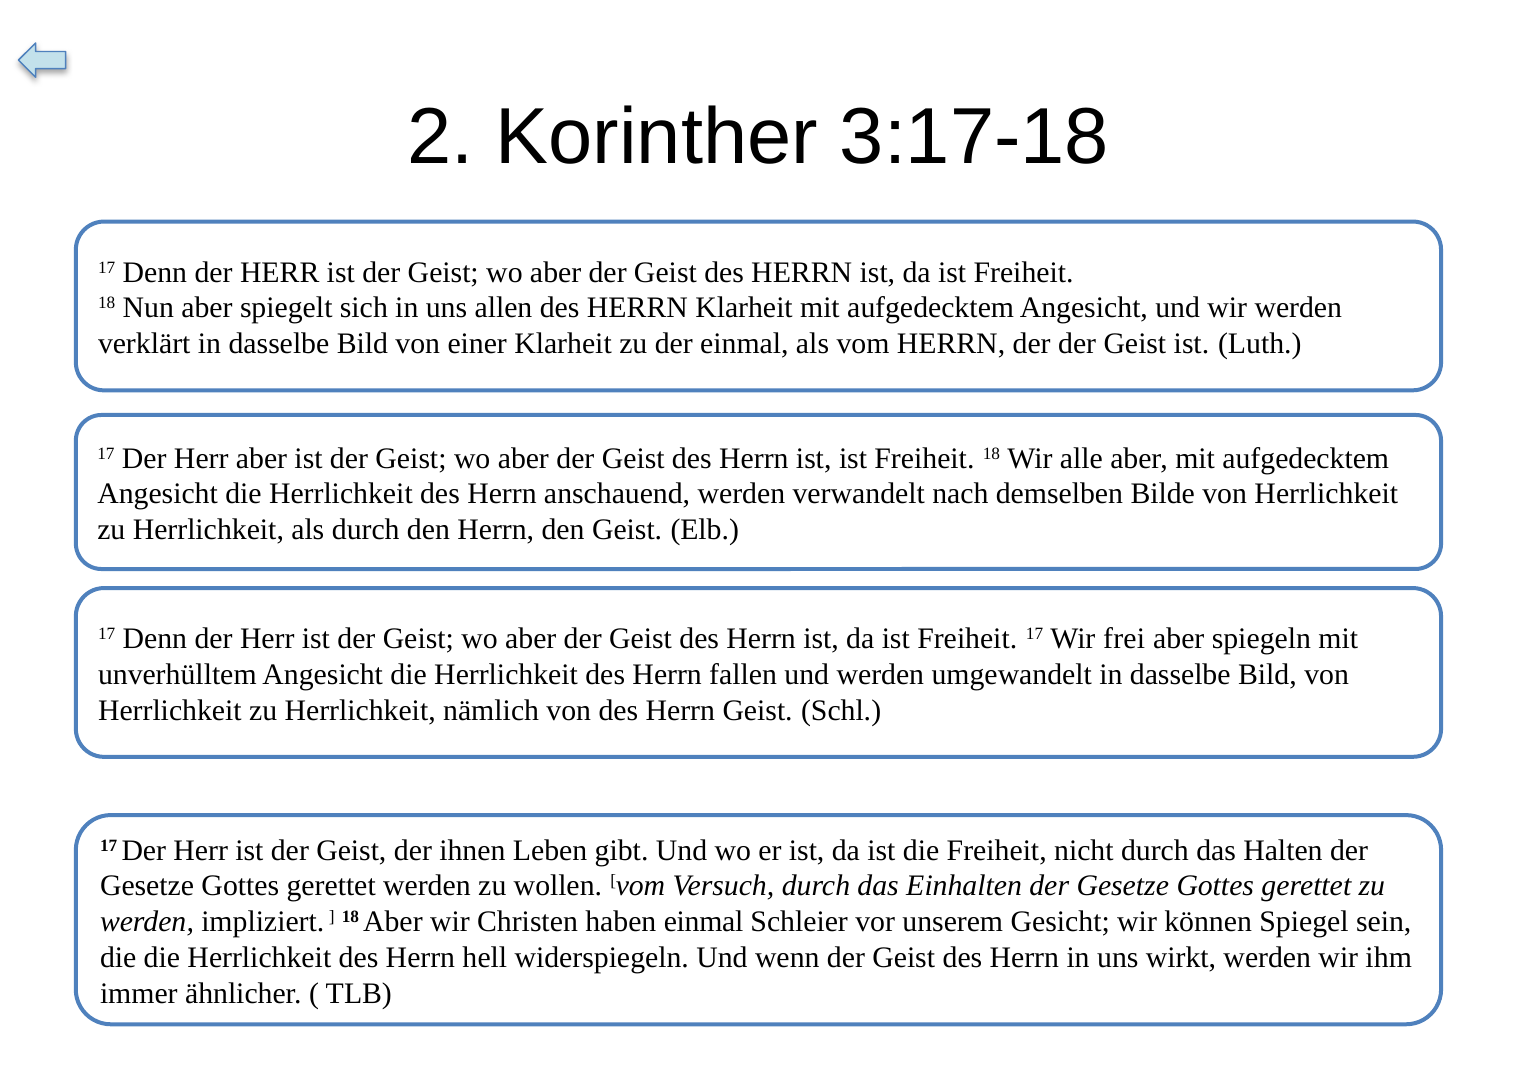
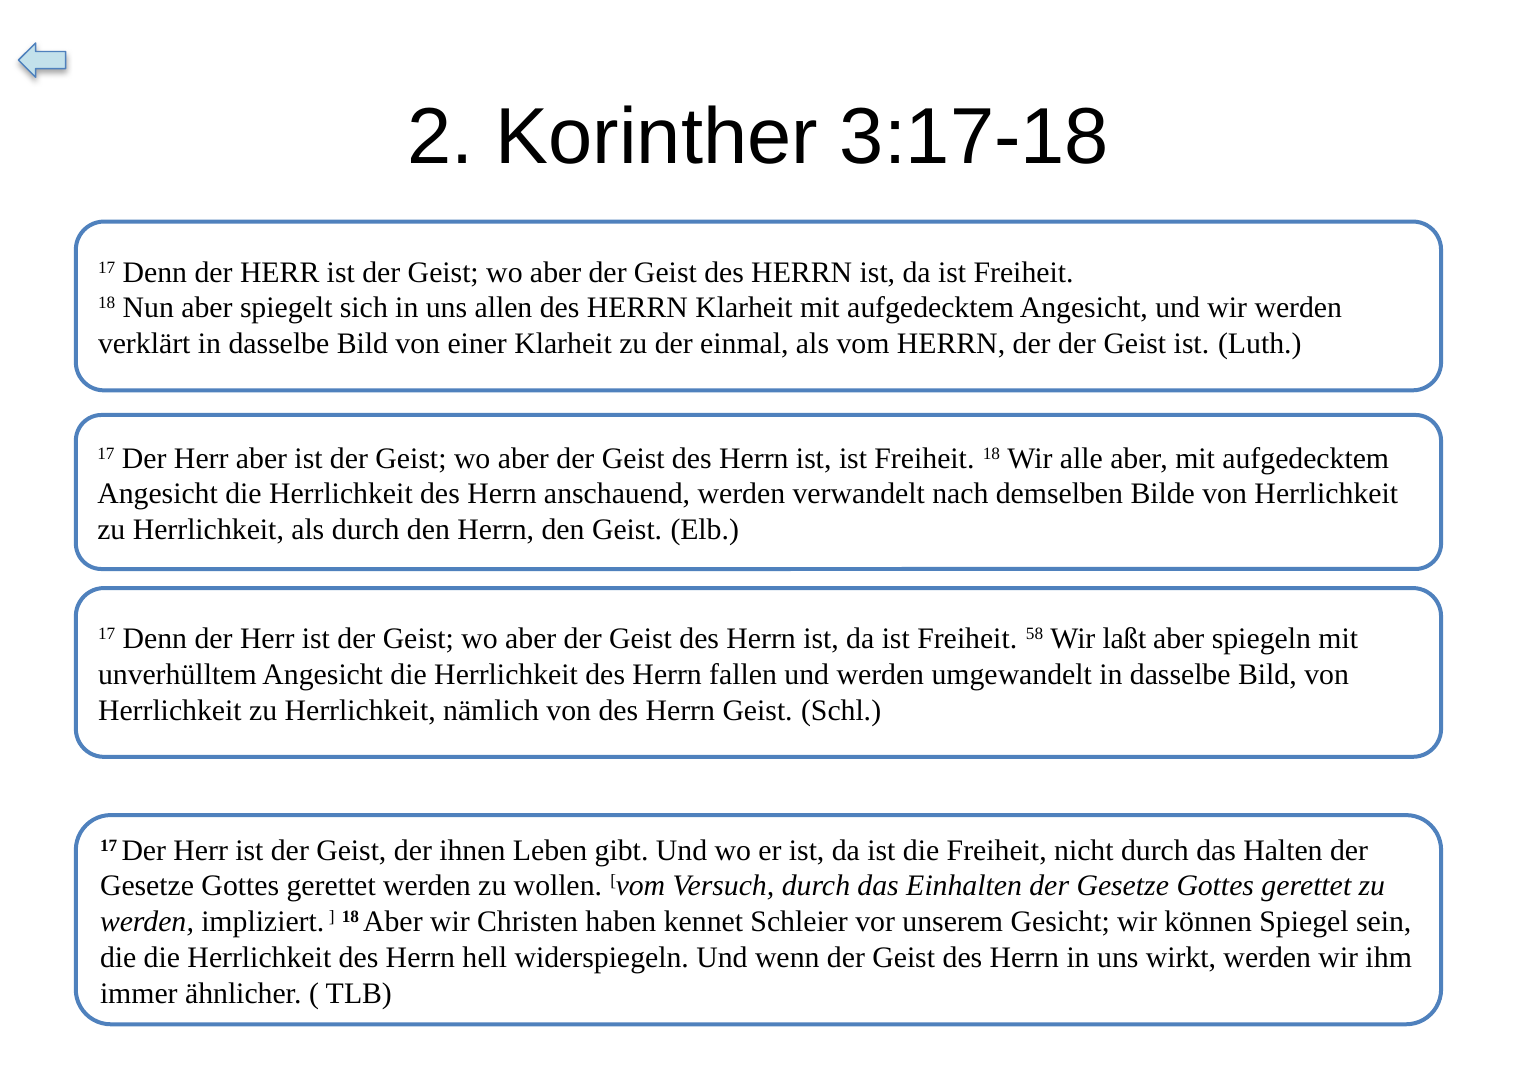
Freiheit 17: 17 -> 58 (1035, 634)
frei: frei -> laßt (1124, 639)
haben einmal: einmal -> kennet (703, 922)
